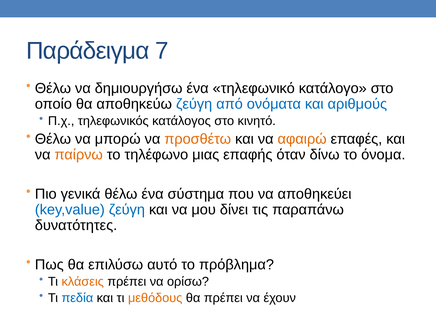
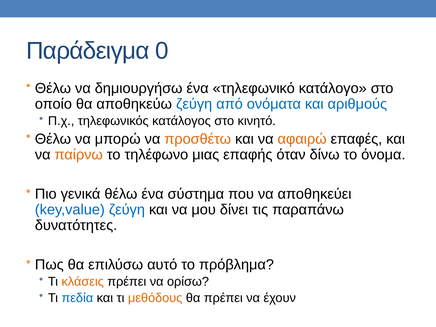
7: 7 -> 0 (162, 51)
